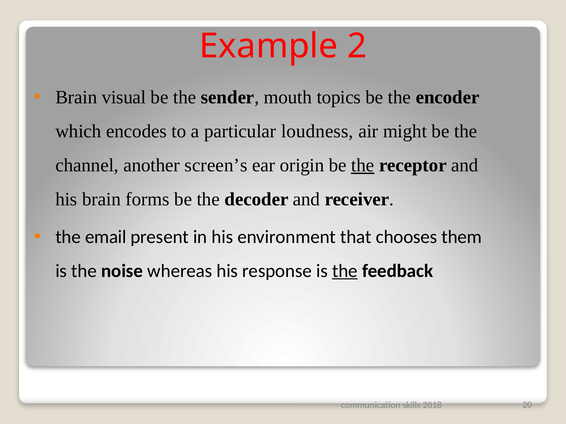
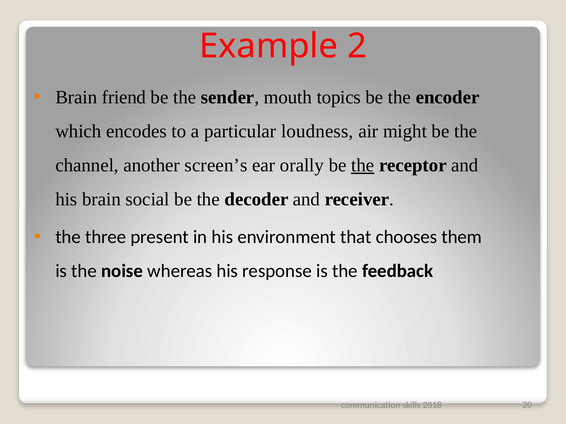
visual: visual -> friend (124, 98)
origin: origin -> orally (302, 165)
forms: forms -> social (148, 199)
email: email -> three (106, 237)
the underline: present -> none (345, 271)
